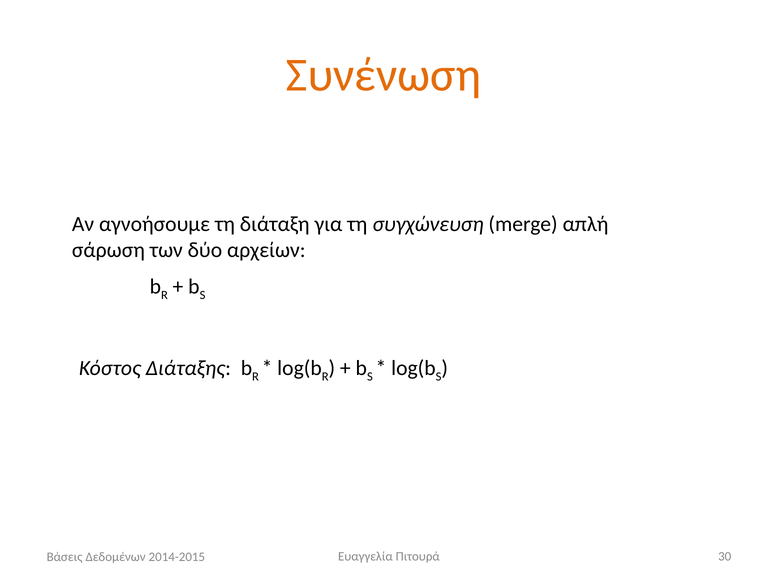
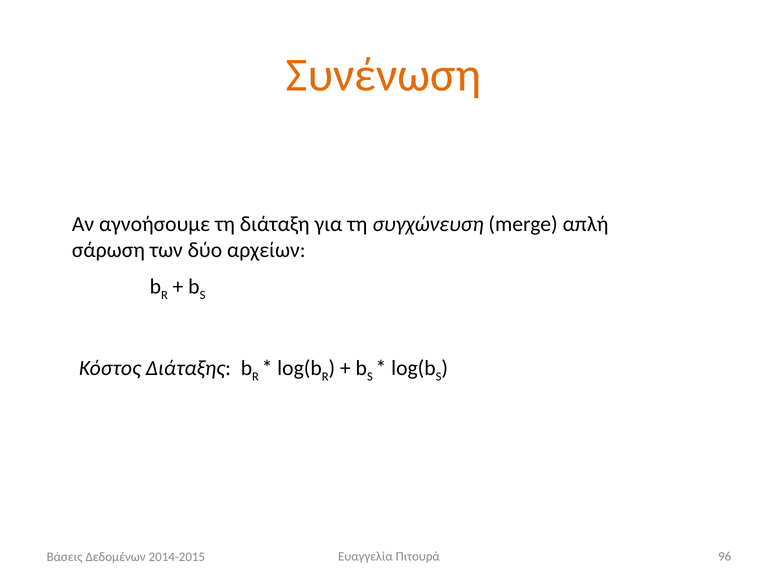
30: 30 -> 96 (725, 557)
